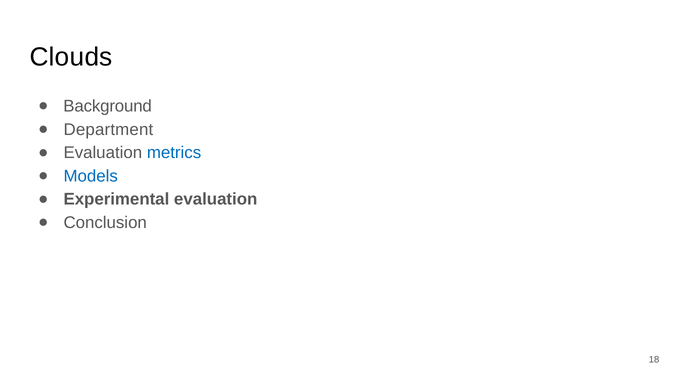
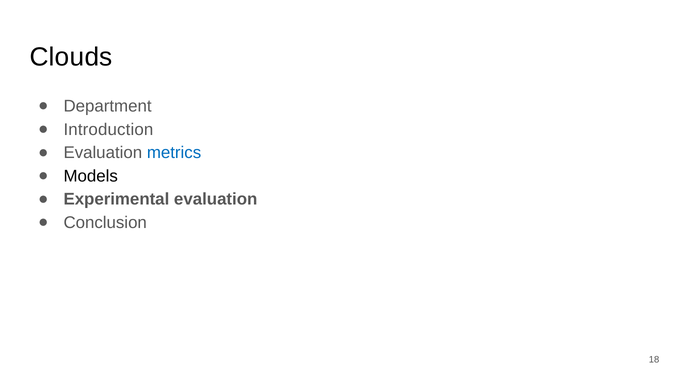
Background: Background -> Department (108, 106)
Department: Department -> Introduction (108, 129)
Models colour: blue -> black (91, 176)
